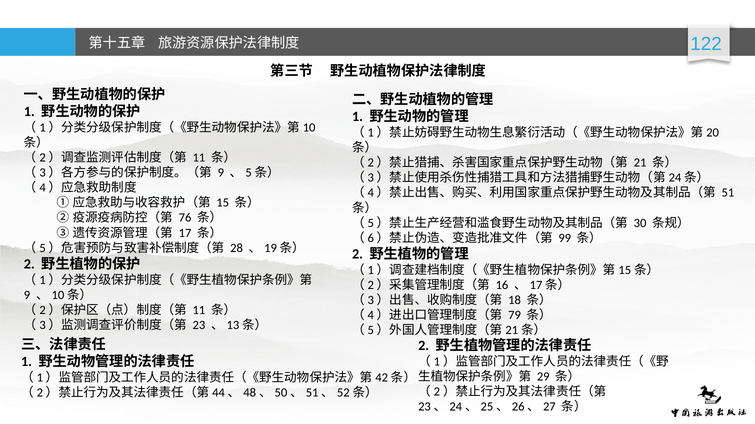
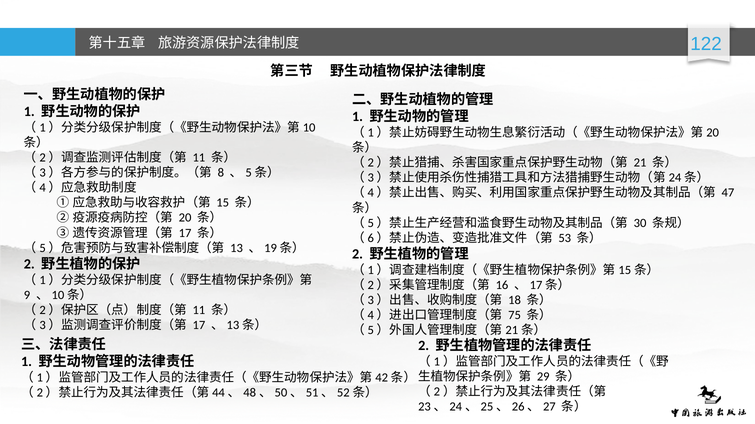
9: 9 -> 8 (221, 173)
51: 51 -> 47 (728, 193)
76: 76 -> 20 (185, 218)
99: 99 -> 53 (565, 238)
28: 28 -> 13 (237, 248)
79: 79 -> 75 (515, 316)
23: 23 -> 17 (199, 326)
